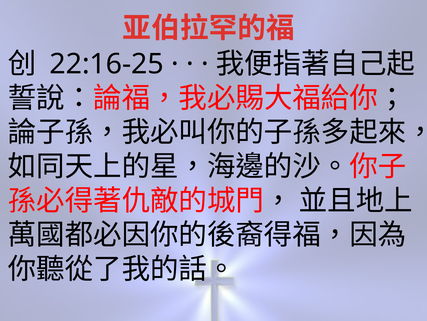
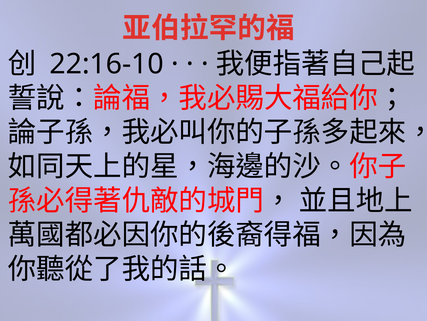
22:16-25: 22:16-25 -> 22:16-10 (107, 64)
